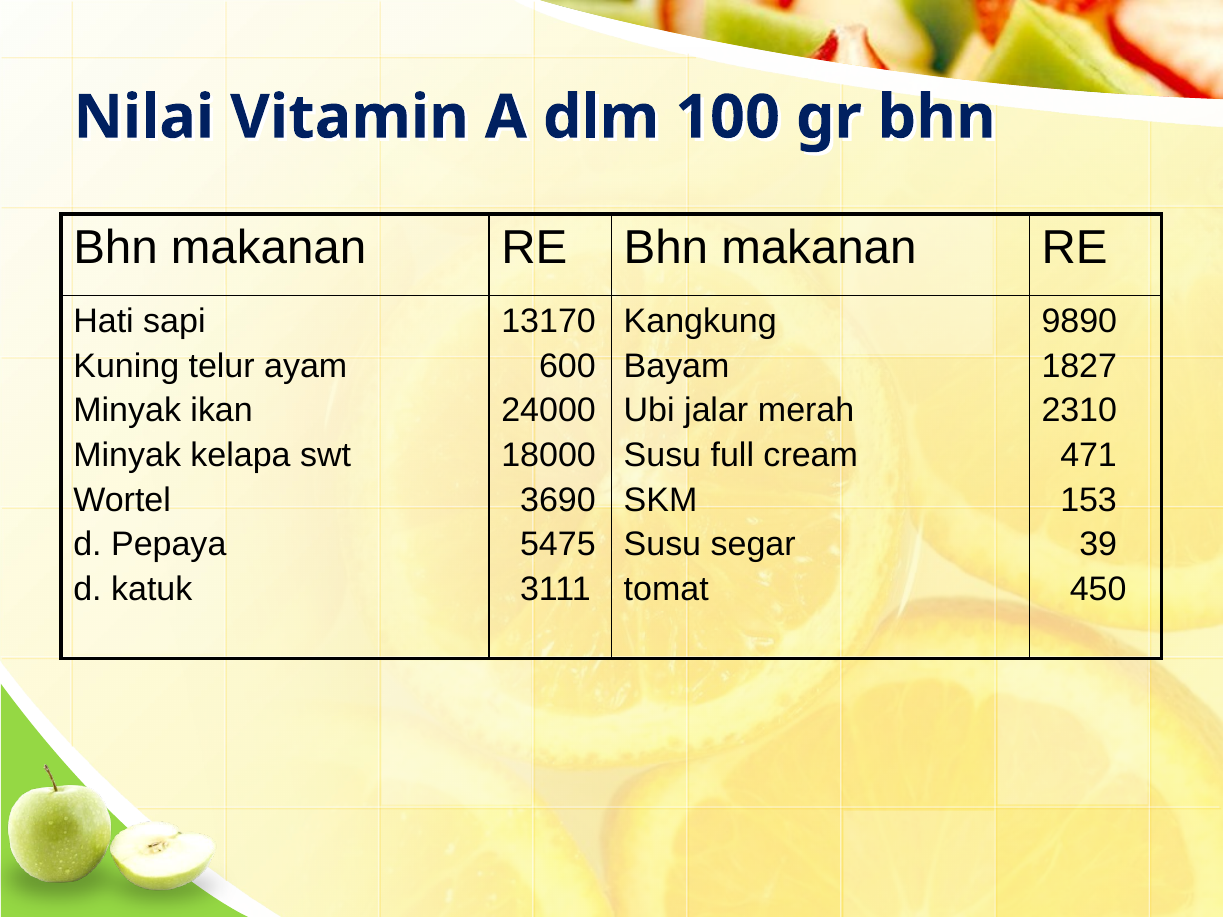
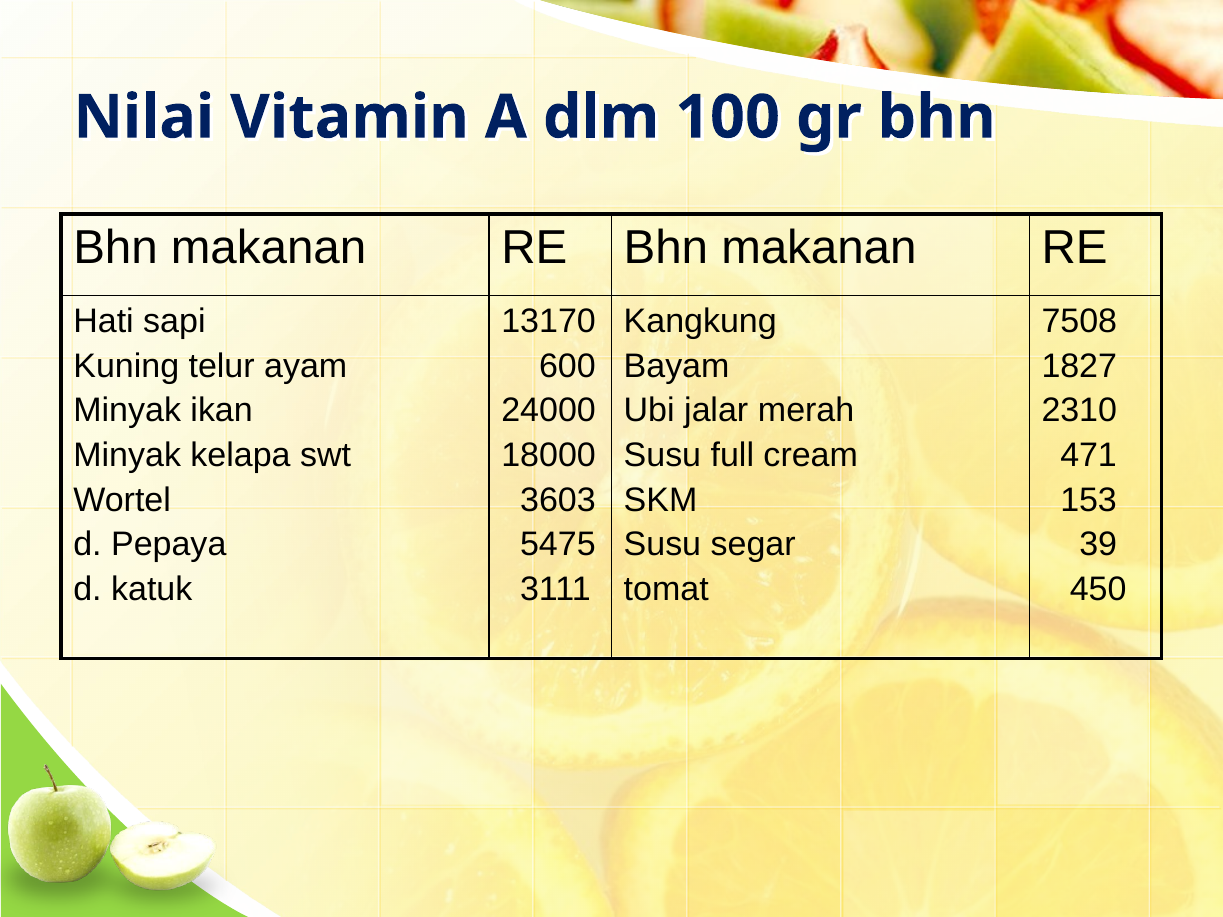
9890: 9890 -> 7508 (1079, 321)
3690: 3690 -> 3603 (558, 500)
